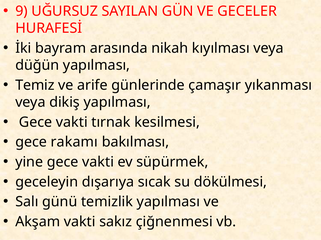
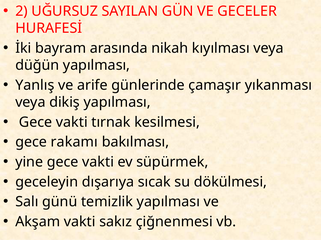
9: 9 -> 2 (21, 11)
Temiz: Temiz -> Yanlış (35, 85)
